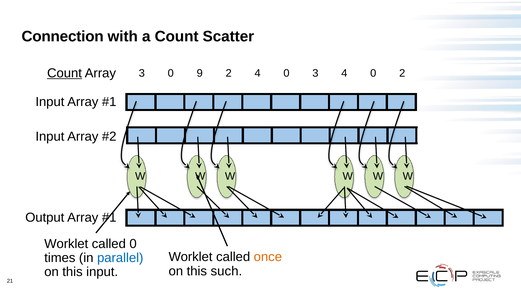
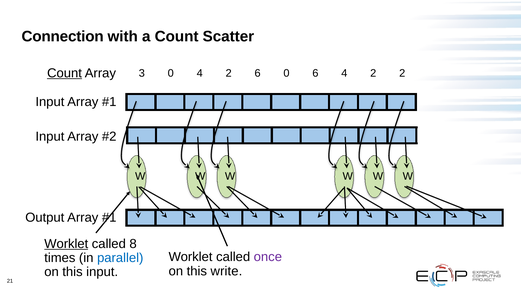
0 9: 9 -> 4 (200, 73)
2 4: 4 -> 6 (258, 73)
0 3: 3 -> 6 (315, 73)
0: 0 -> 2 (373, 73)
Worklet underline: none -> present (66, 244)
called 0: 0 -> 8 (133, 244)
once colour: orange -> purple (268, 257)
such: such -> write (226, 271)
